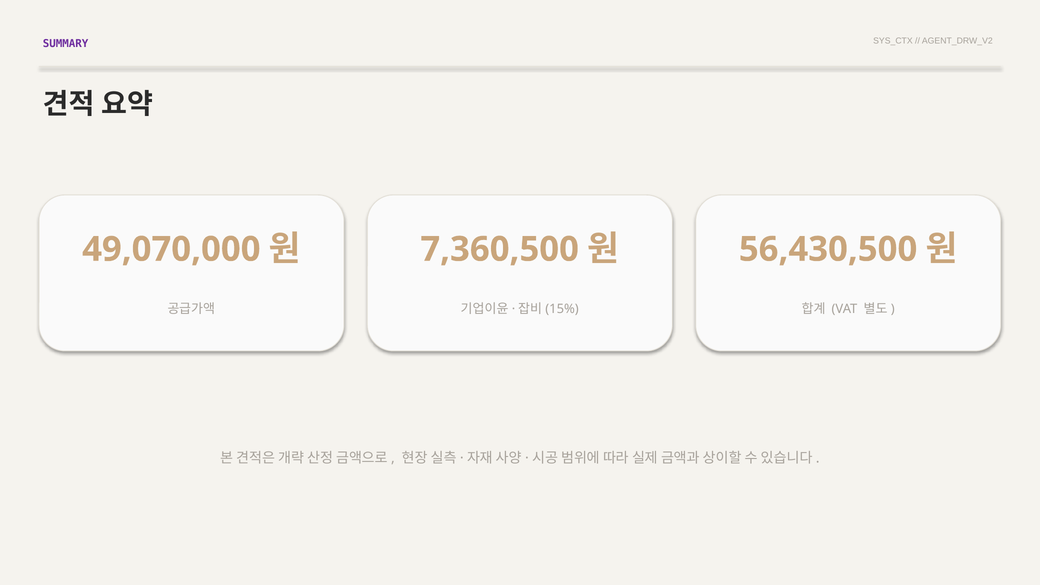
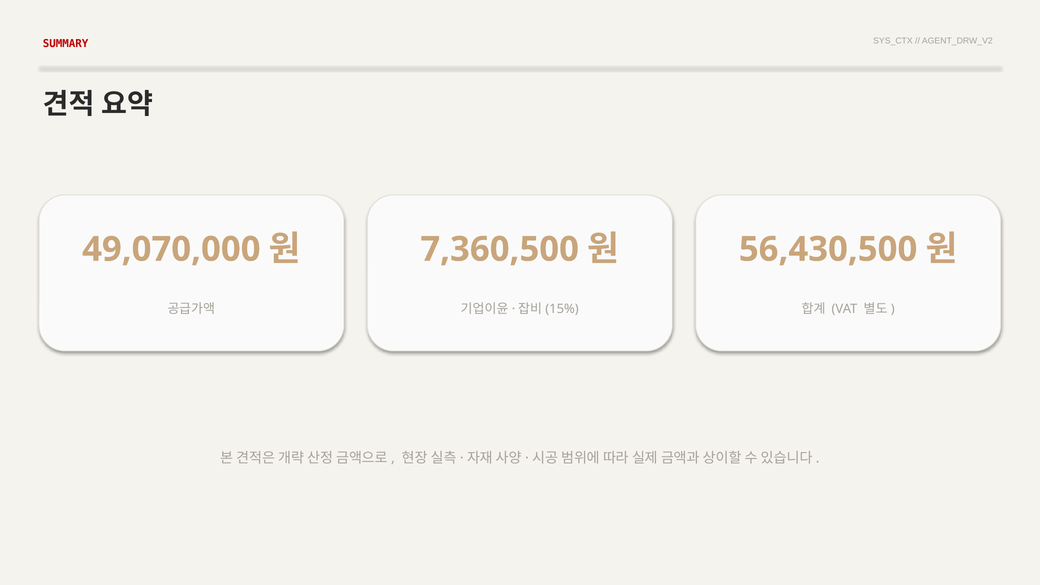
SUMMARY colour: purple -> red (66, 44)
